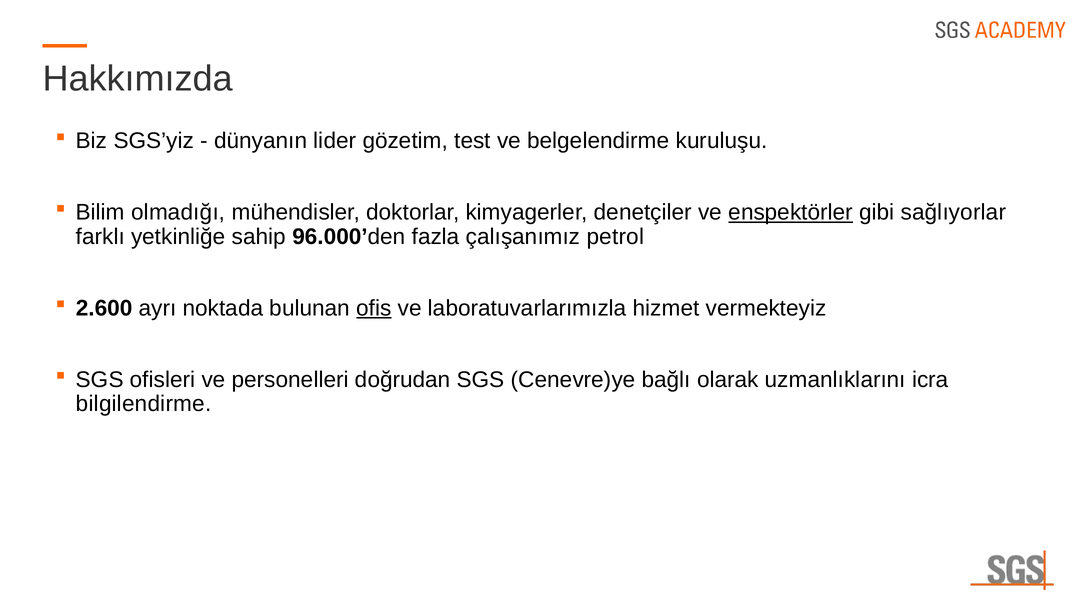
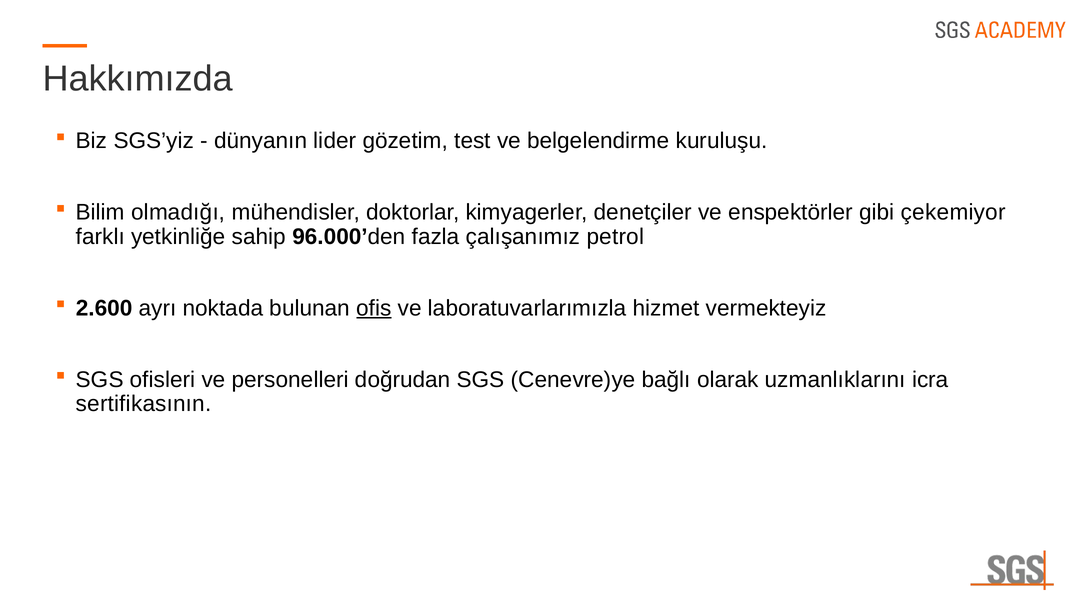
enspektörler underline: present -> none (791, 212)
sağlıyorlar: sağlıyorlar -> çekemiyor (953, 212)
bilgilendirme: bilgilendirme -> sertifikasının (144, 404)
